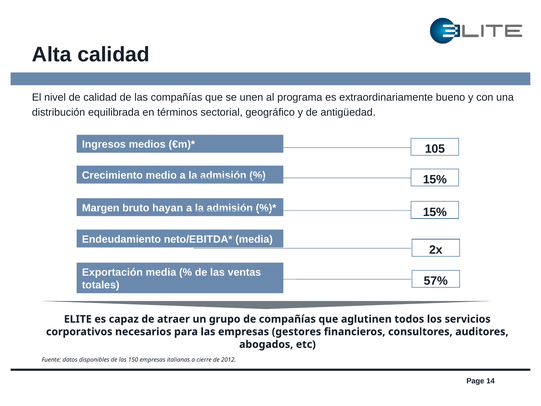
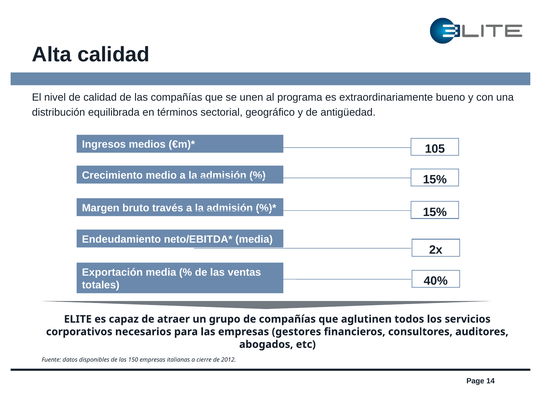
hayan: hayan -> través (168, 208)
57%: 57% -> 40% (436, 281)
